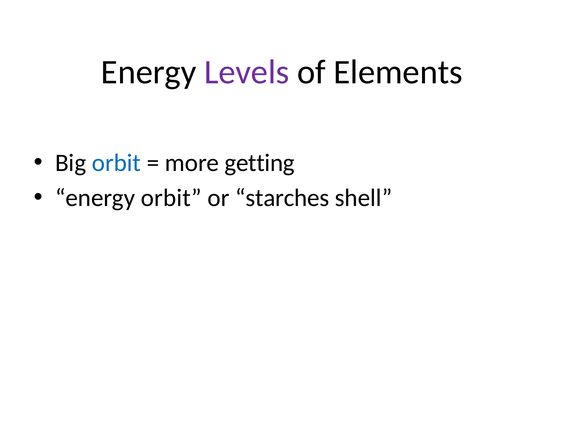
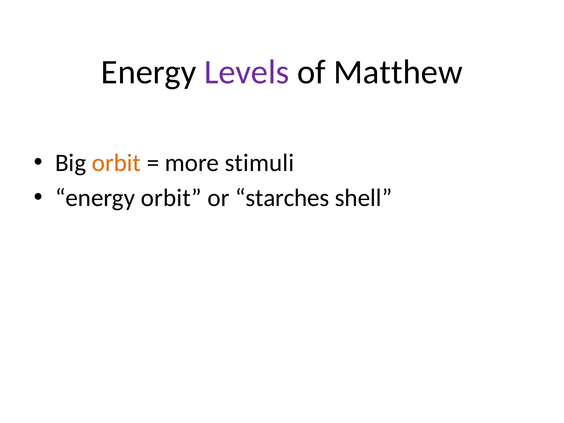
Elements: Elements -> Matthew (398, 72)
orbit colour: blue -> orange (116, 163)
getting: getting -> stimuli (259, 163)
